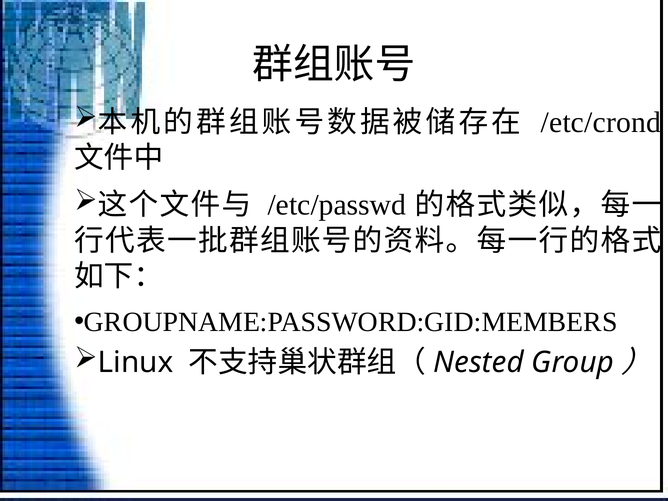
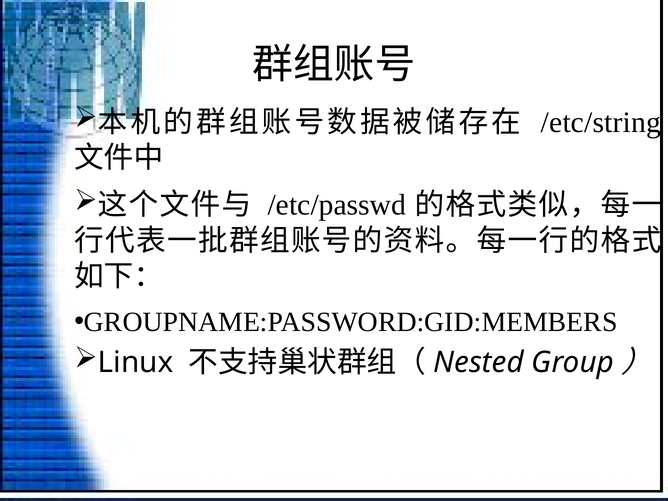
/etc/crond: /etc/crond -> /etc/string (601, 122)
